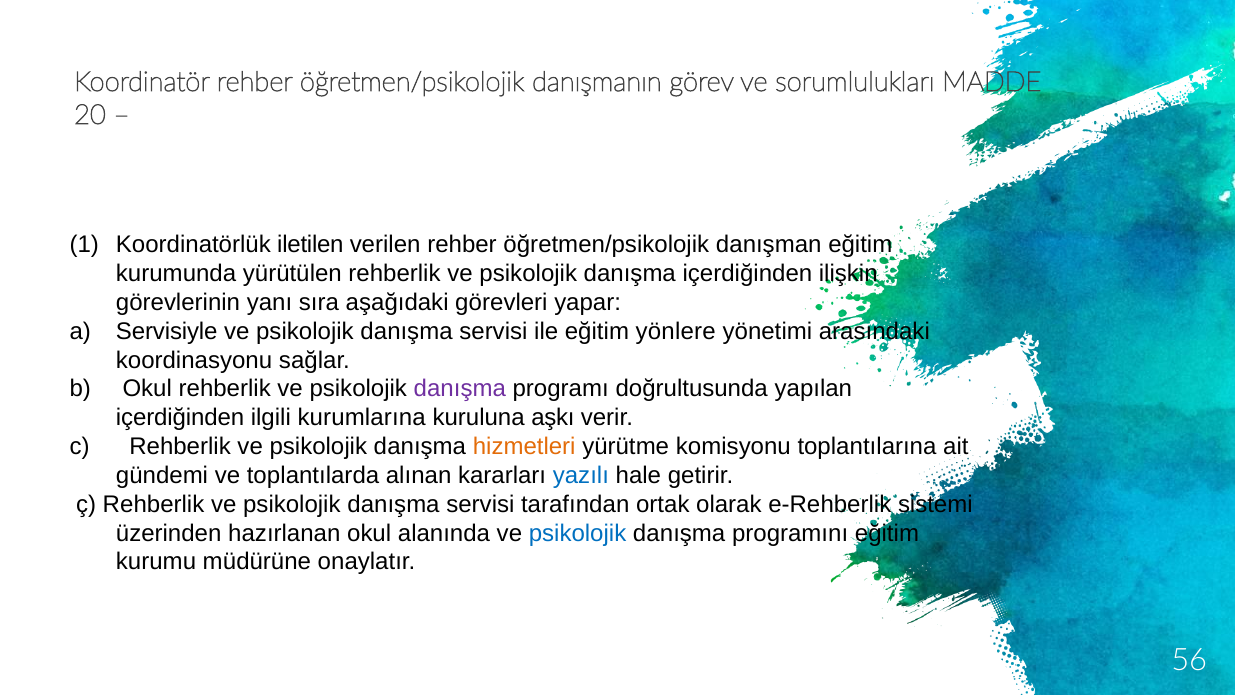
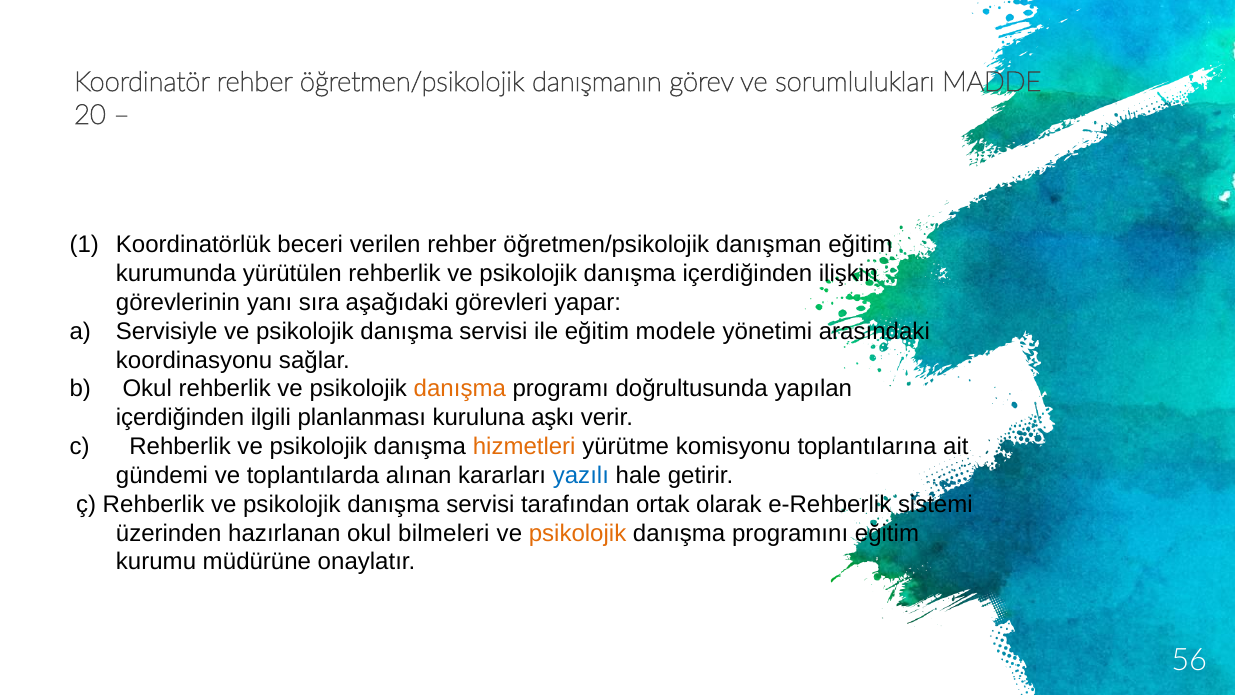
iletilen: iletilen -> beceri (310, 245)
yönlere: yönlere -> modele (676, 331)
danışma colour: purple -> orange (460, 389)
kurumlarına: kurumlarına -> planlanması (362, 418)
alanında: alanında -> bilmeleri (444, 533)
psikolojik colour: blue -> orange (578, 533)
